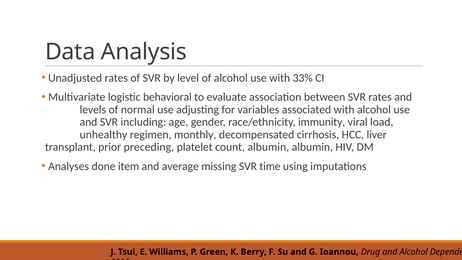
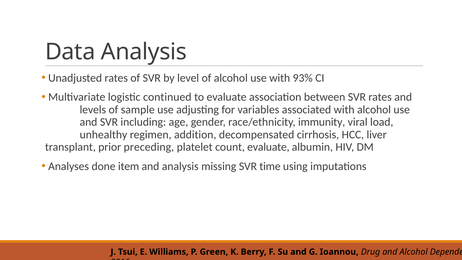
33%: 33% -> 93% (303, 78)
behavioral: behavioral -> continued (167, 97)
normal: normal -> sample (138, 110)
monthly: monthly -> addition (195, 134)
count albumin: albumin -> evaluate (268, 147)
and average: average -> analysis (180, 166)
